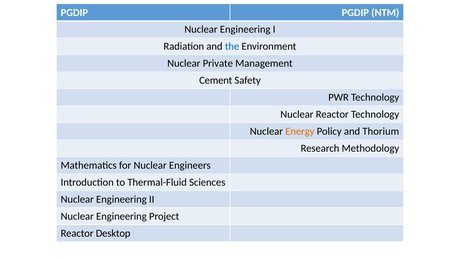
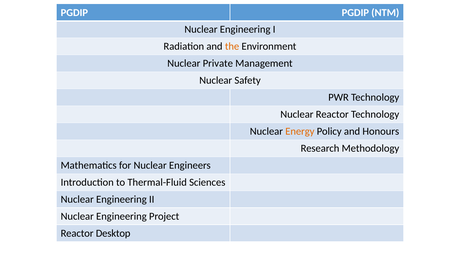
the colour: blue -> orange (232, 46)
Cement: Cement -> Nuclear (216, 80)
Thorium: Thorium -> Honours (381, 131)
